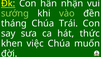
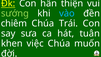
nhận: nhận -> thiện (72, 3)
vào colour: light green -> light blue (67, 13)
tháng: tháng -> chiêm (14, 23)
thức: thức -> tuân (90, 33)
